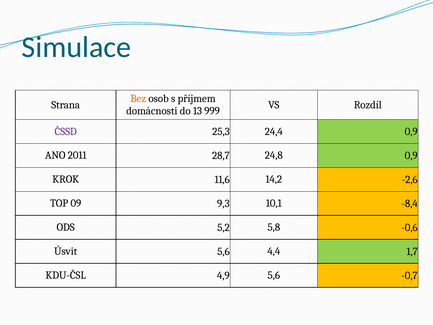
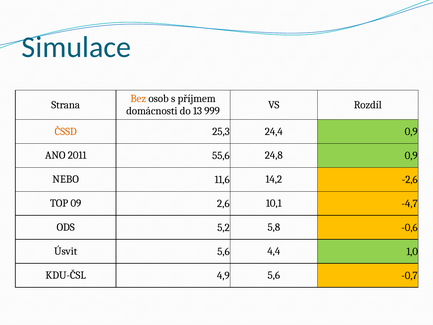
ČSSD colour: purple -> orange (66, 131)
28,7: 28,7 -> 55,6 (221, 156)
KROK: KROK -> NEBO (66, 179)
9,3: 9,3 -> 2,6 (223, 203)
-8,4: -8,4 -> -4,7 (410, 203)
1,7: 1,7 -> 1,0 (412, 251)
